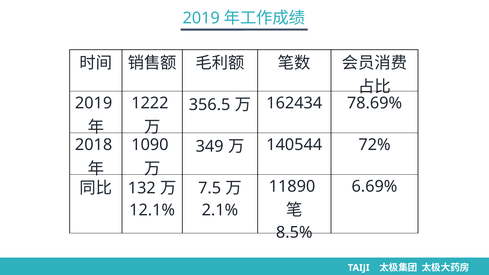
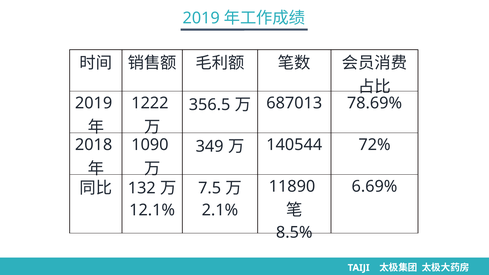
162434: 162434 -> 687013 (294, 103)
